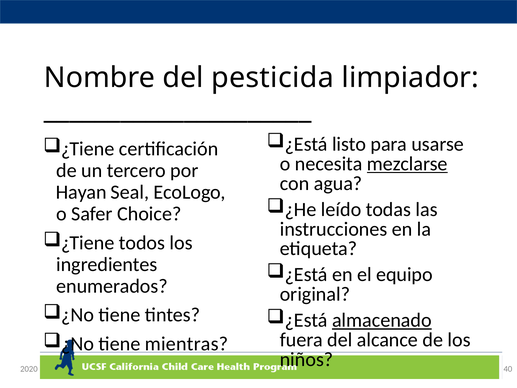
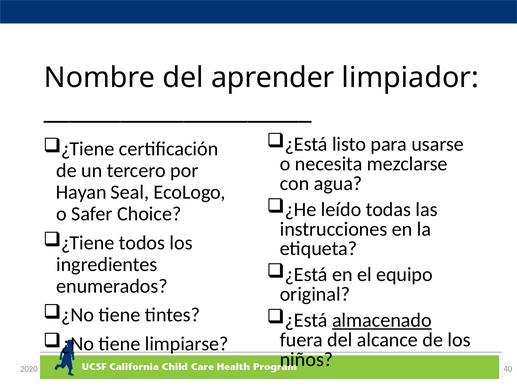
pesticida: pesticida -> aprender (273, 78)
mezclarse underline: present -> none (407, 164)
mientras: mientras -> limpiarse (187, 344)
